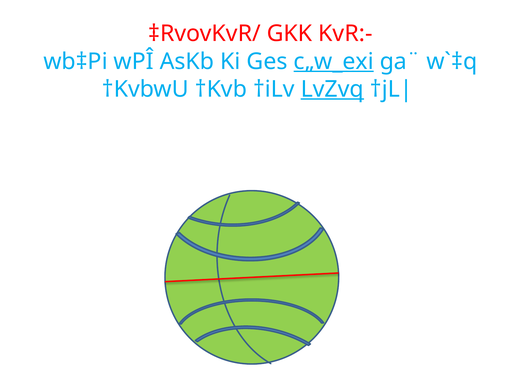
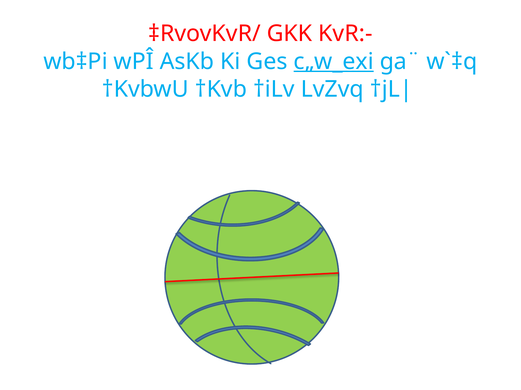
LvZvq underline: present -> none (332, 89)
